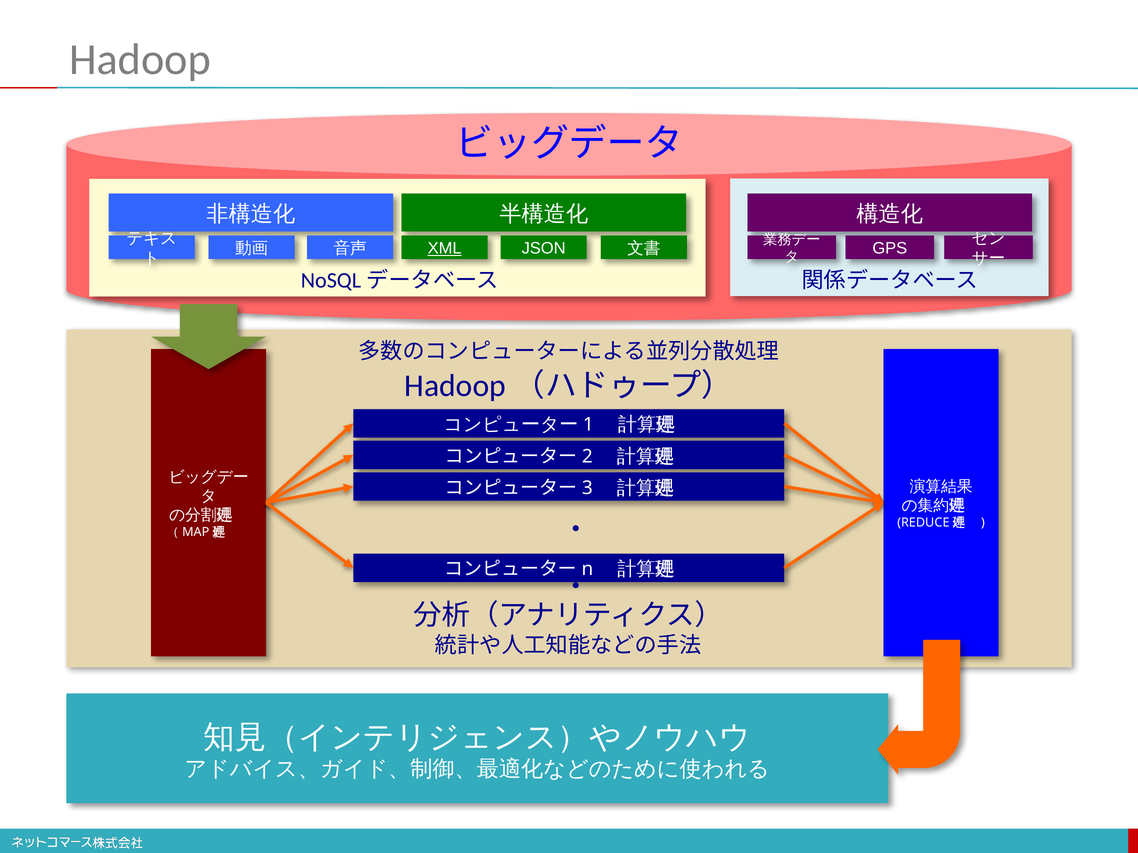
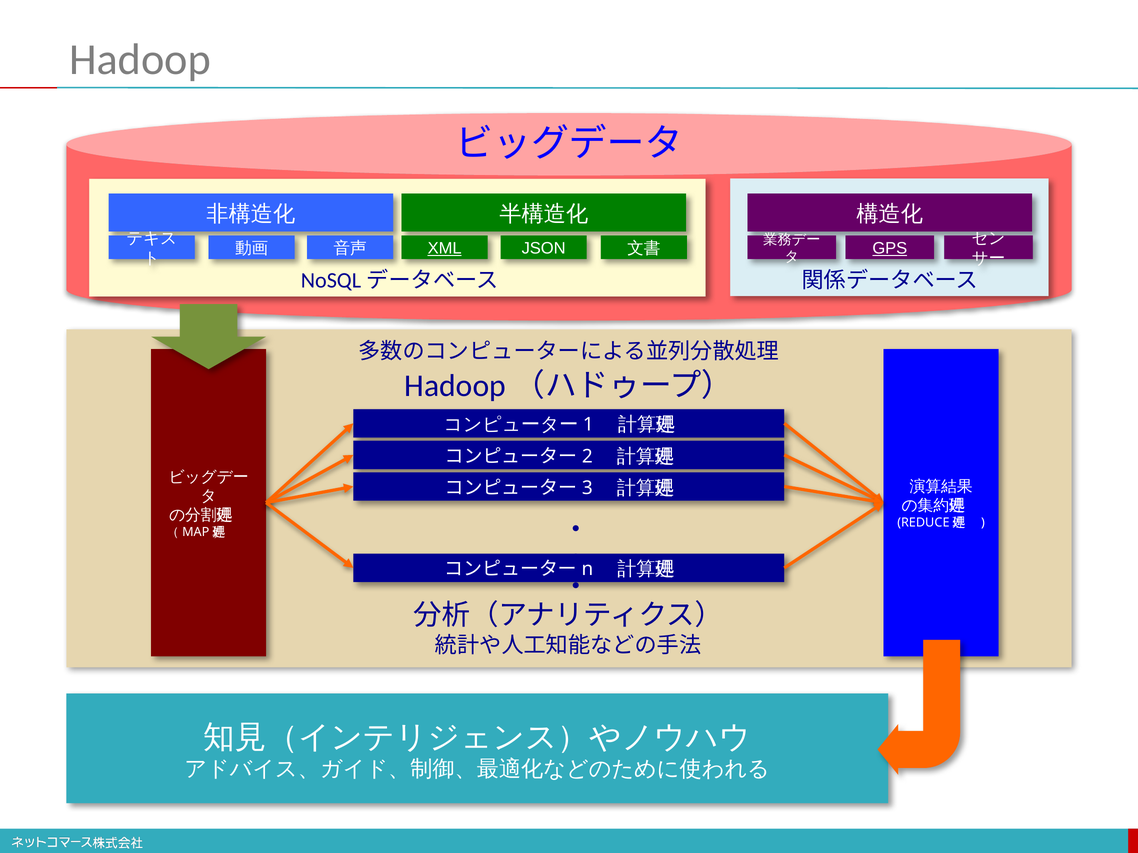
GPS underline: none -> present (890, 249)
